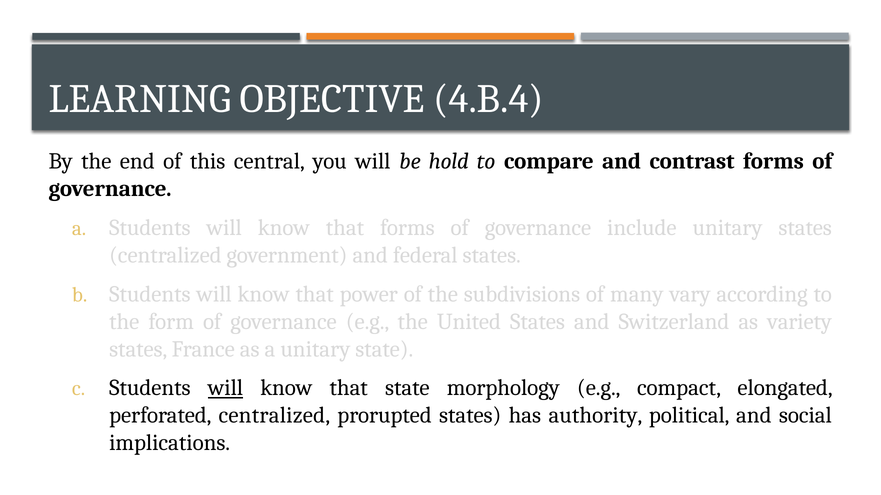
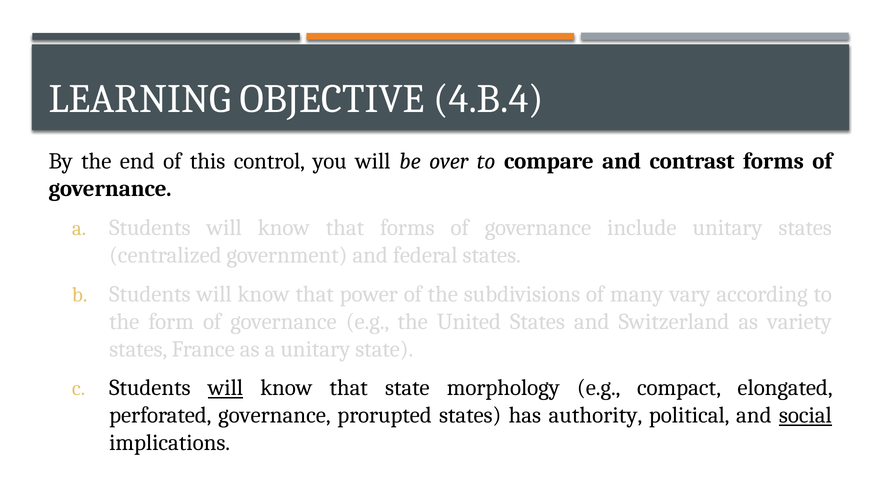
central: central -> control (269, 162)
hold: hold -> over (449, 162)
perforated centralized: centralized -> governance (274, 416)
social underline: none -> present (805, 416)
